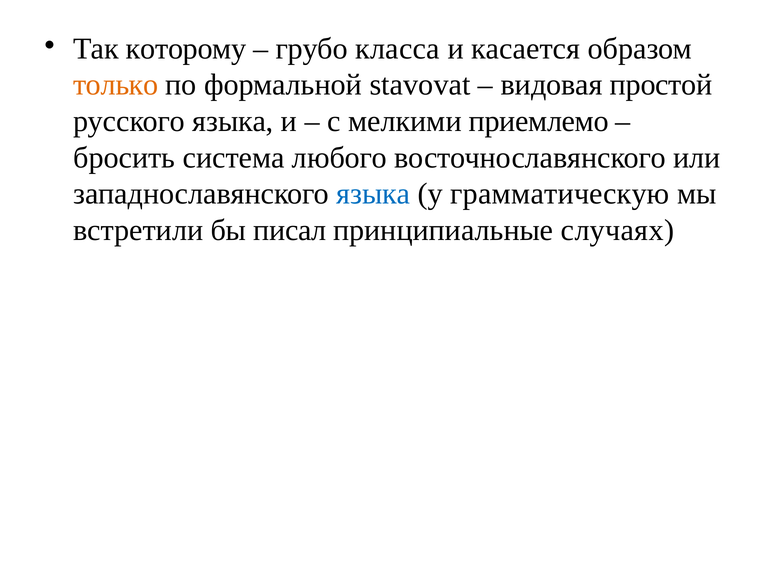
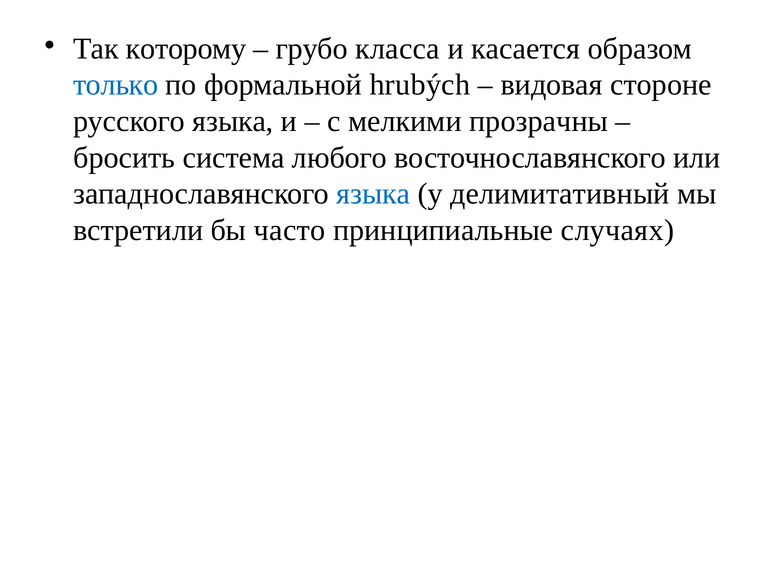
только colour: orange -> blue (116, 85)
stavovat: stavovat -> hrubých (420, 85)
простой: простой -> стороне (661, 85)
приемлемо: приемлемо -> прозрачны (539, 121)
грамматическую: грамматическую -> делимитативный (560, 194)
писал: писал -> часто (290, 230)
